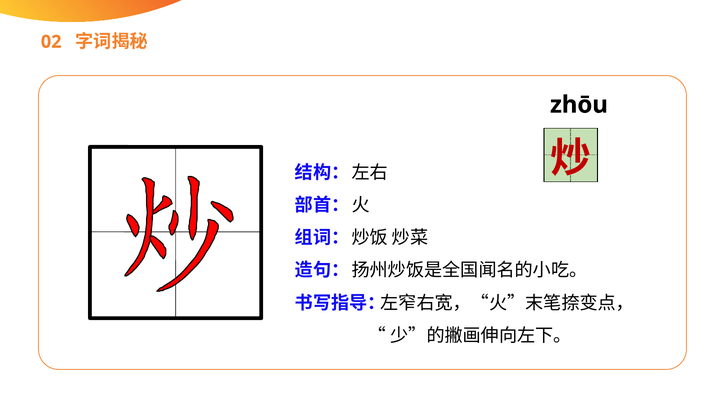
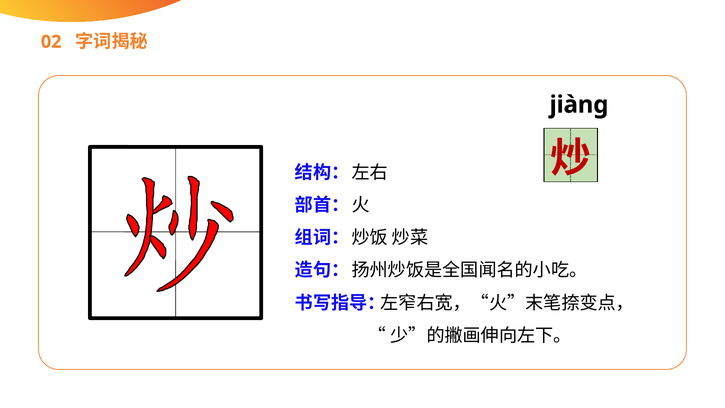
zhōu: zhōu -> jiàng (579, 105)
